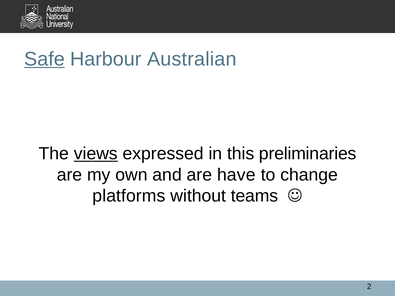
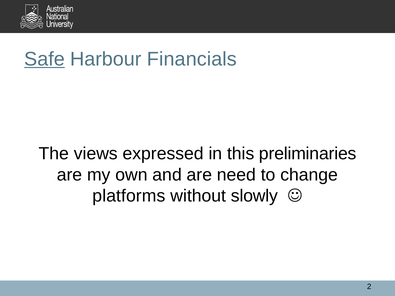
Australian: Australian -> Financials (192, 59)
views underline: present -> none (96, 154)
have: have -> need (236, 175)
teams: teams -> slowly (254, 196)
